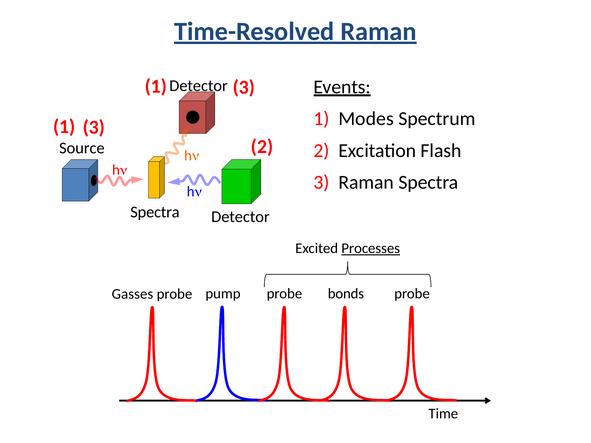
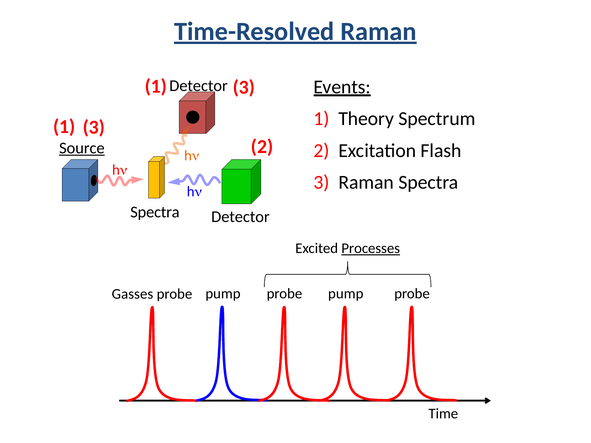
Modes: Modes -> Theory (366, 119)
Source underline: none -> present (82, 148)
pump probe bonds: bonds -> pump (346, 294)
